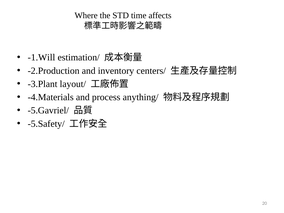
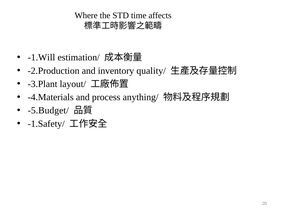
centers/: centers/ -> quality/ (151, 71)
-5.Gavriel/: -5.Gavriel/ -> -5.Budget/ (48, 110)
-5.Safety/: -5.Safety/ -> -1.Safety/ (46, 124)
